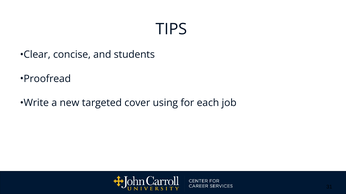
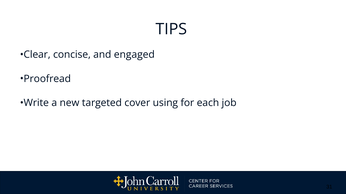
students: students -> engaged (134, 55)
